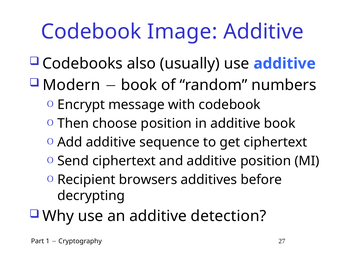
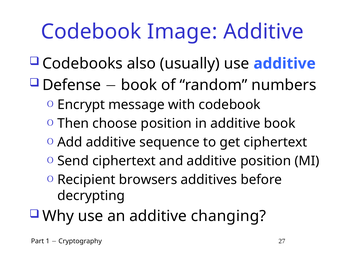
Modern: Modern -> Defense (72, 85)
detection: detection -> changing (228, 217)
